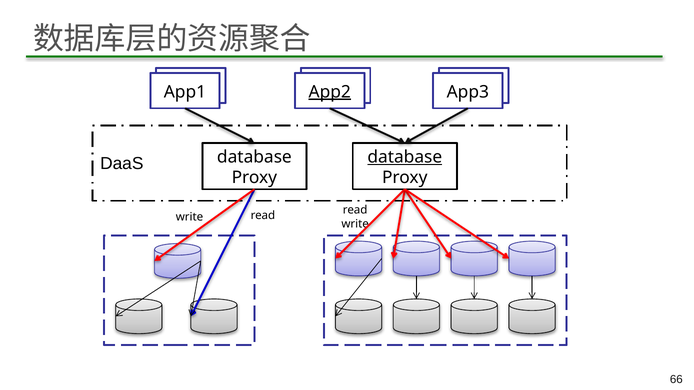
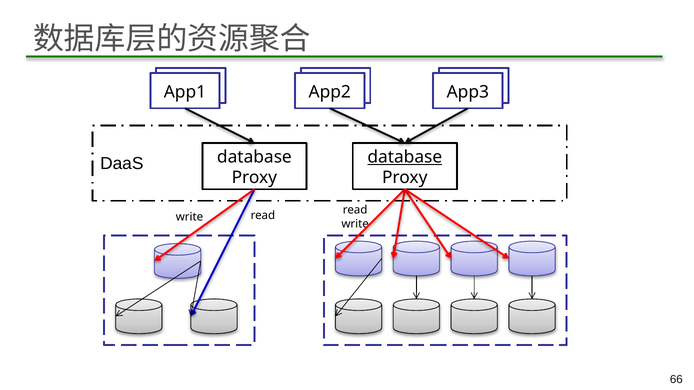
App2 underline: present -> none (330, 92)
